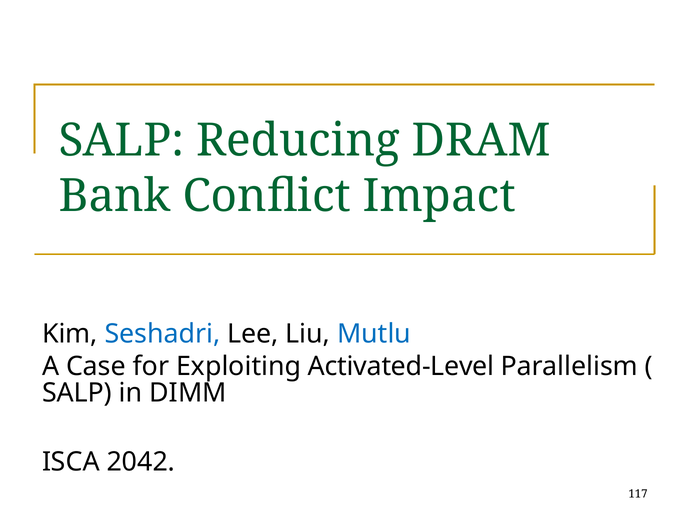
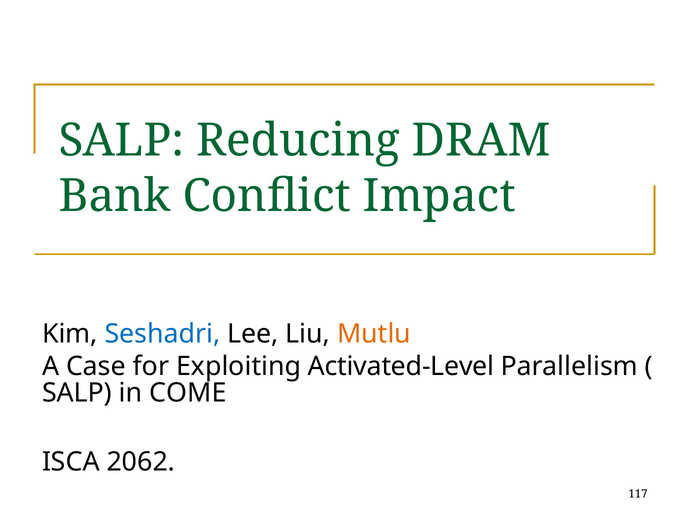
Mutlu colour: blue -> orange (374, 334)
DIMM: DIMM -> COME (188, 393)
2042: 2042 -> 2062 (141, 461)
